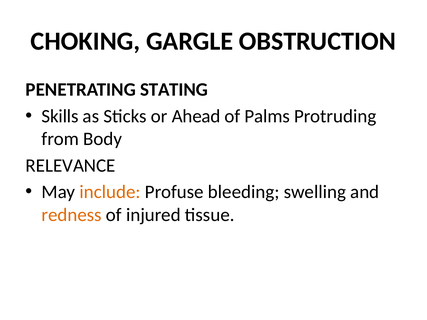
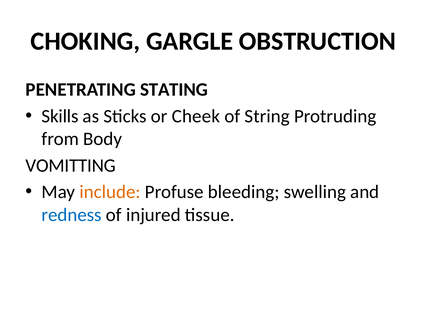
Ahead: Ahead -> Cheek (196, 116)
Palms: Palms -> String (267, 116)
RELEVANCE: RELEVANCE -> VOMITTING (71, 166)
redness colour: orange -> blue (72, 215)
